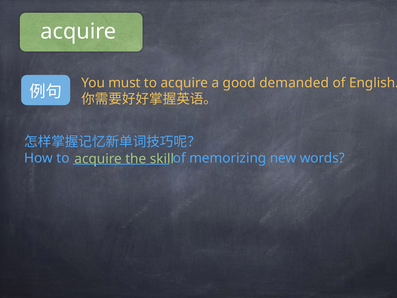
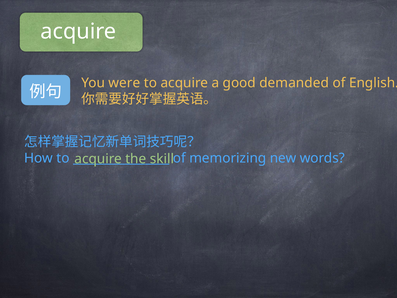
must: must -> were (124, 83)
